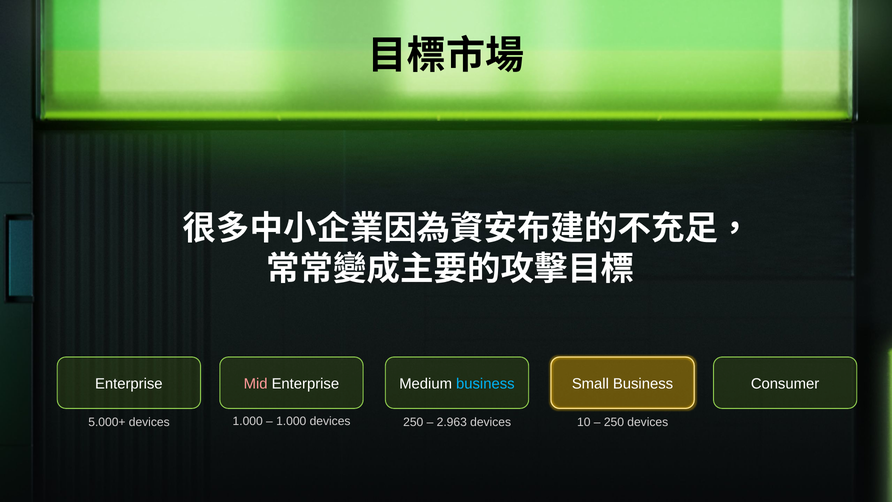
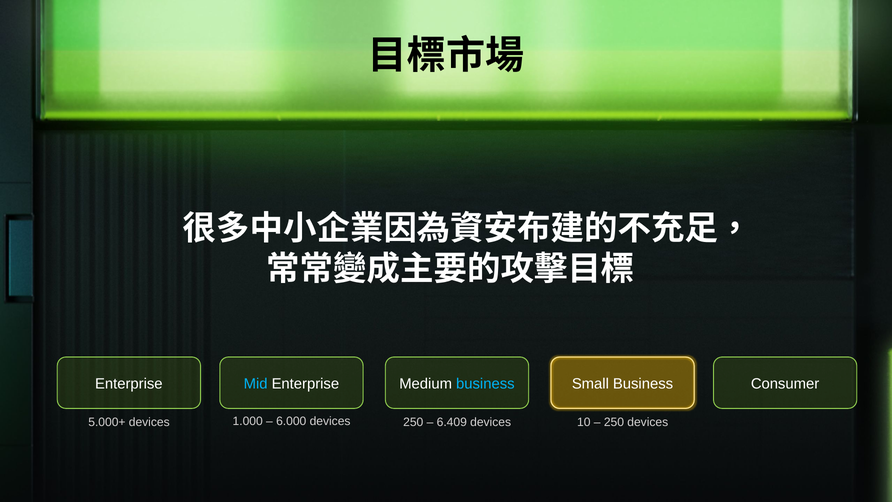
Mid colour: pink -> light blue (256, 384)
1.000: 1.000 -> 6.000 (291, 421)
2.963: 2.963 -> 6.409 (452, 422)
